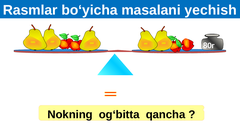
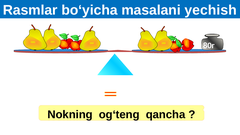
og‘bitta: og‘bitta -> og‘teng (119, 115)
